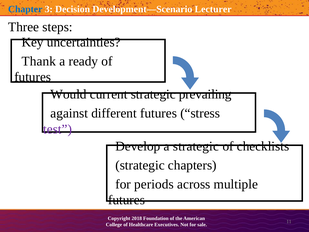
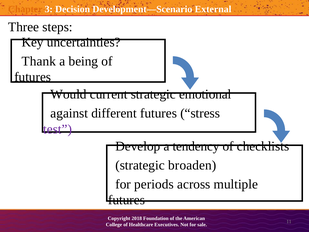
Chapter colour: blue -> orange (25, 9)
Lecturer: Lecturer -> External (213, 9)
ready: ready -> being (83, 61)
prevailing: prevailing -> emotional (205, 94)
a strategic: strategic -> tendency (196, 146)
chapters: chapters -> broaden (192, 165)
